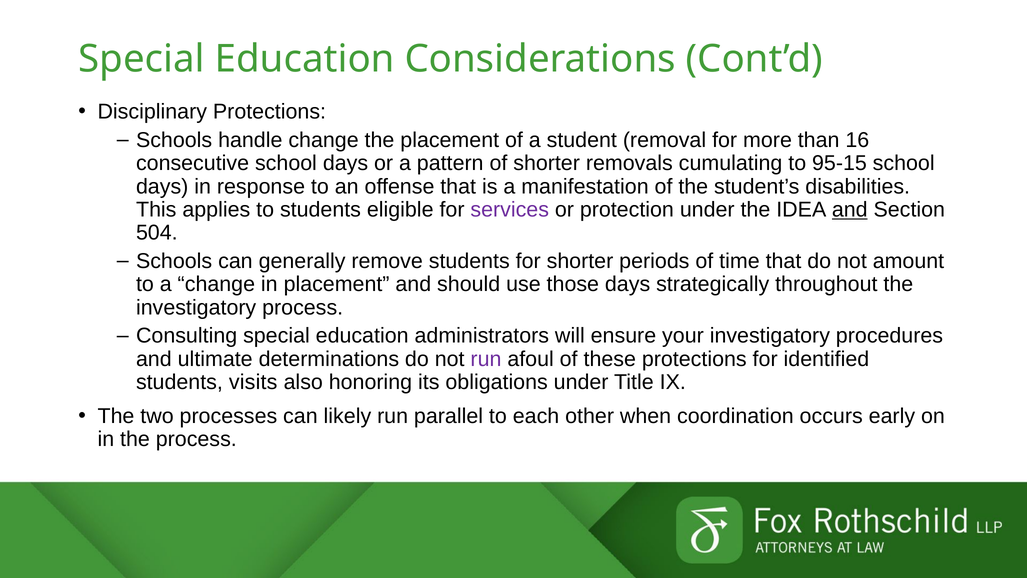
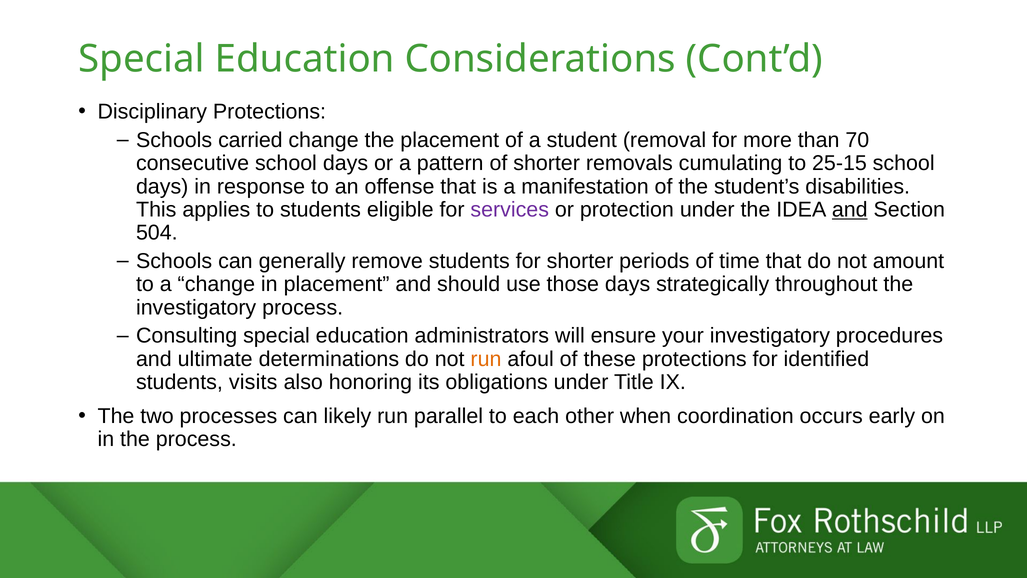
handle: handle -> carried (250, 140)
16: 16 -> 70 (857, 140)
95-15: 95-15 -> 25-15 (839, 163)
run colour: purple -> orange (486, 359)
